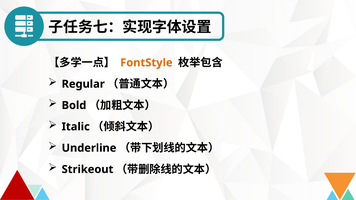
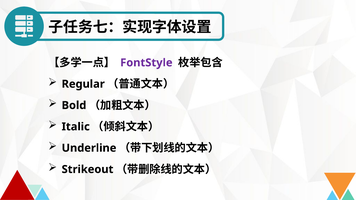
FontStyle colour: orange -> purple (146, 63)
